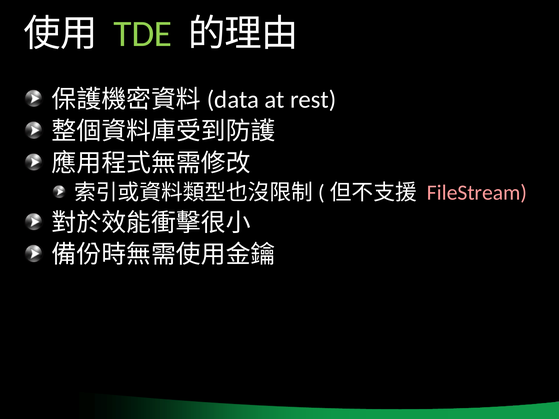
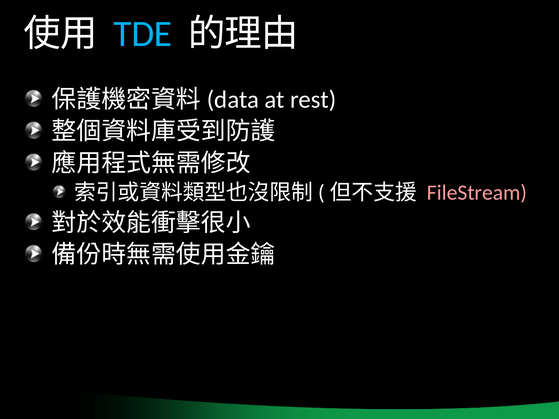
TDE colour: light green -> light blue (143, 34)
